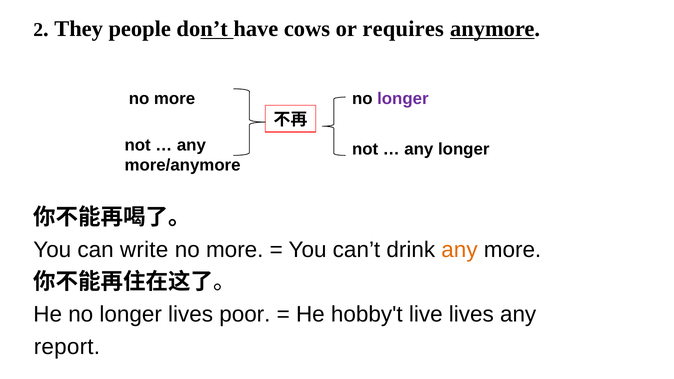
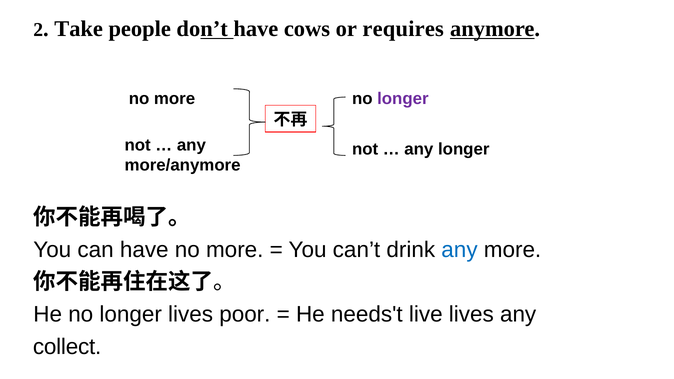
They: They -> Take (79, 29)
can write: write -> have (144, 250)
any colour: orange -> blue (459, 250)
hobby't: hobby't -> needs't (367, 314)
report: report -> collect (67, 347)
